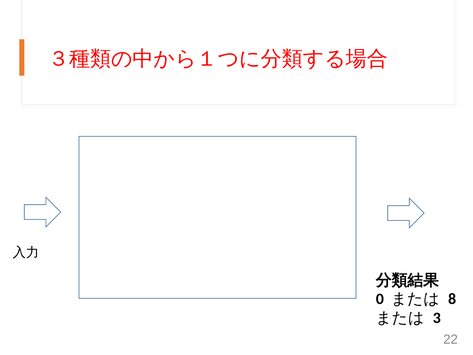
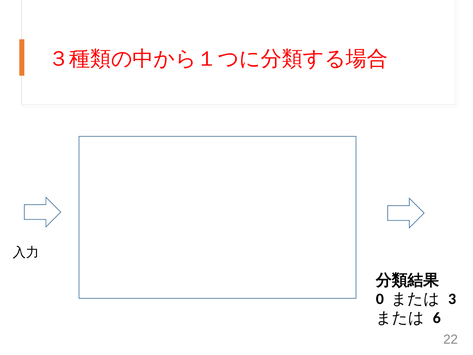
8: 8 -> 3 (452, 299)
3: 3 -> 6 (437, 318)
